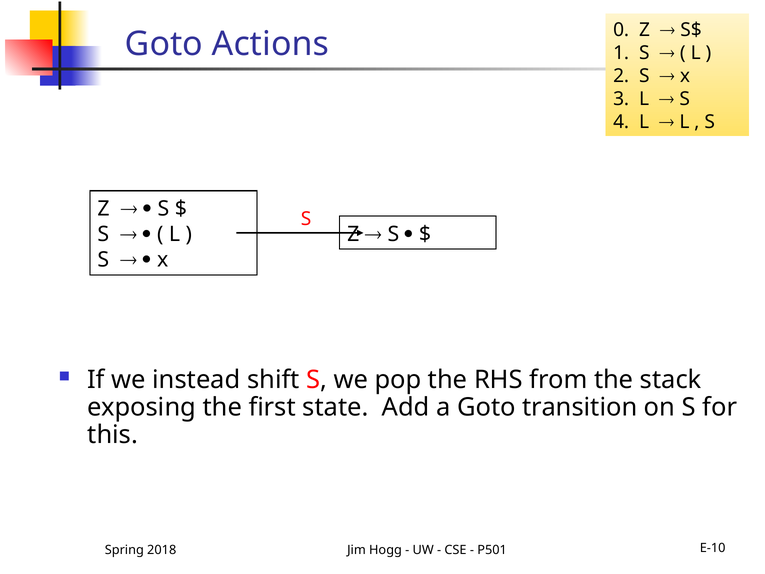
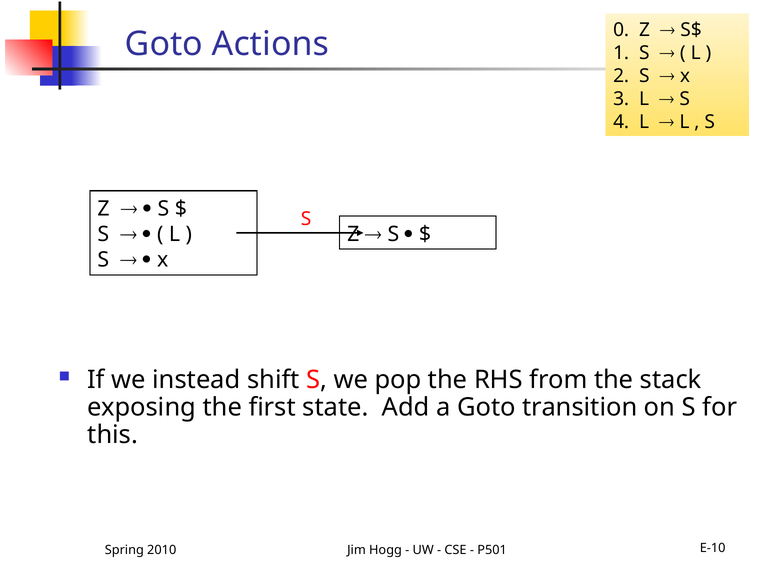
2018: 2018 -> 2010 (162, 550)
